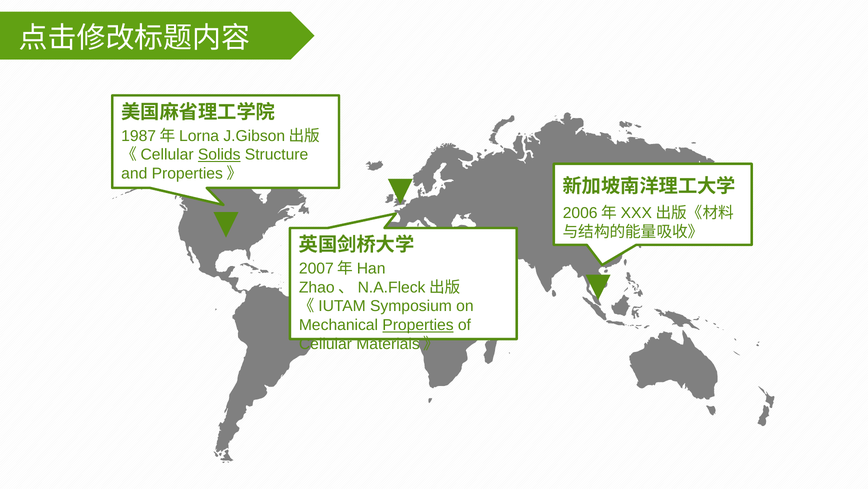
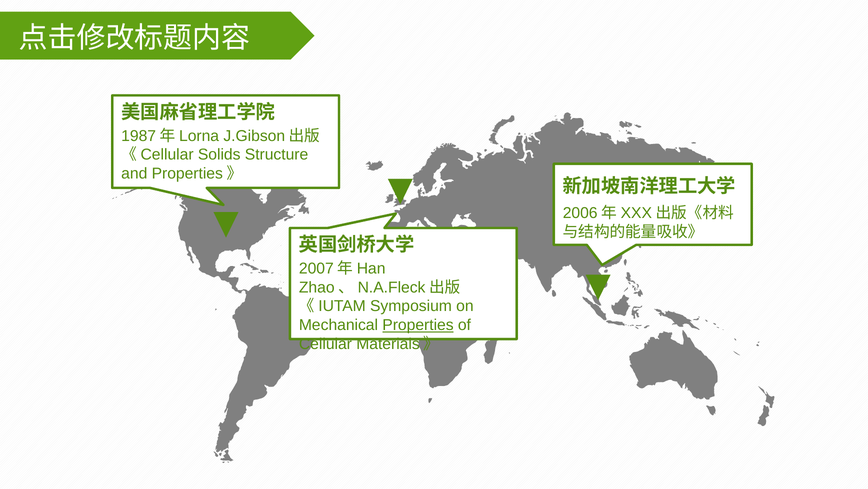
Solids underline: present -> none (219, 154)
